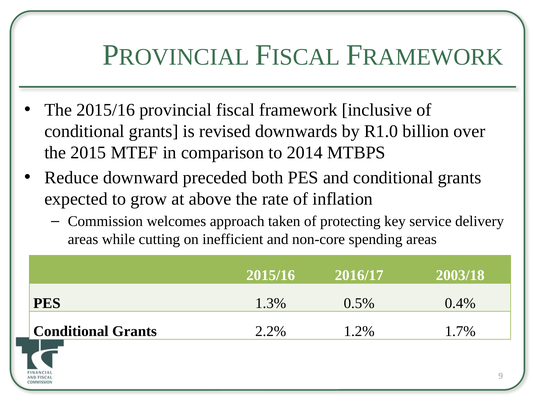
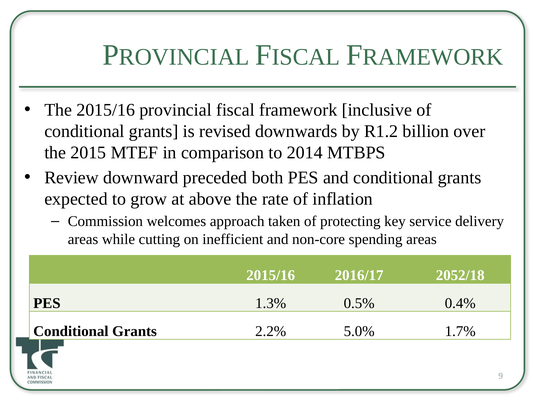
R1.0: R1.0 -> R1.2 (381, 131)
Reduce: Reduce -> Review (72, 178)
2003/18: 2003/18 -> 2052/18 (460, 275)
1.2%: 1.2% -> 5.0% (359, 332)
